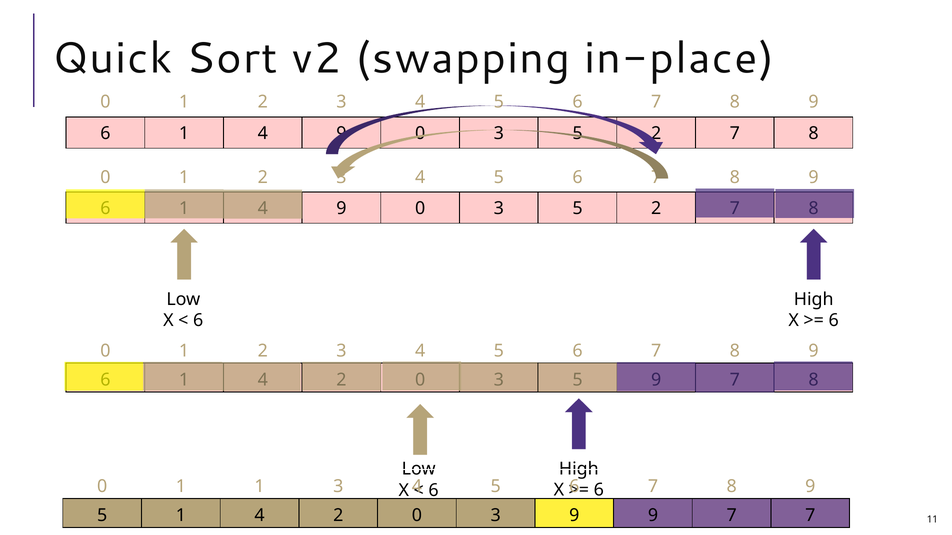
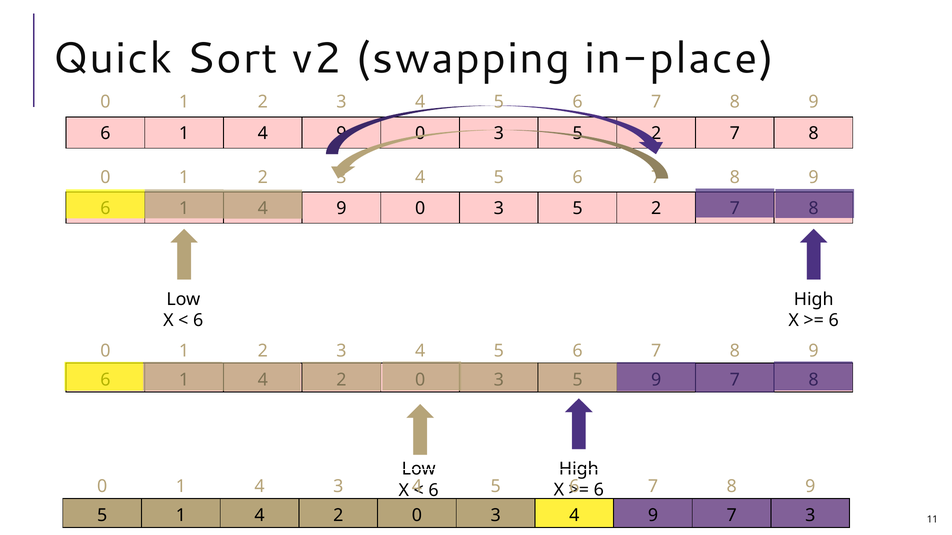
0 1 1: 1 -> 4 (260, 487)
0 3 9: 9 -> 4 (574, 516)
7: 7 -> 3 (810, 516)
